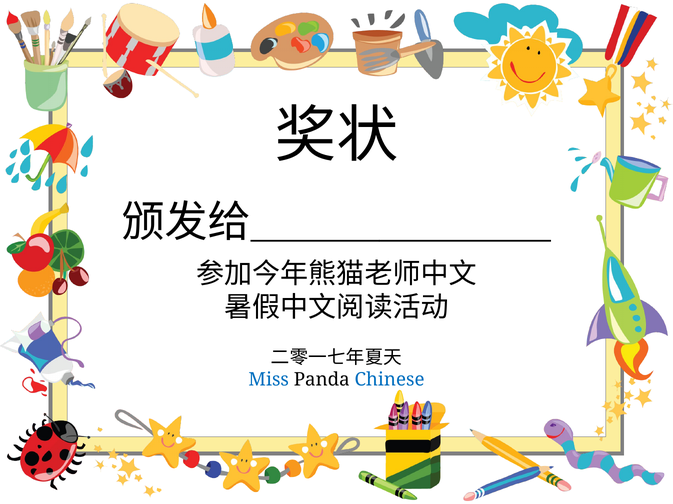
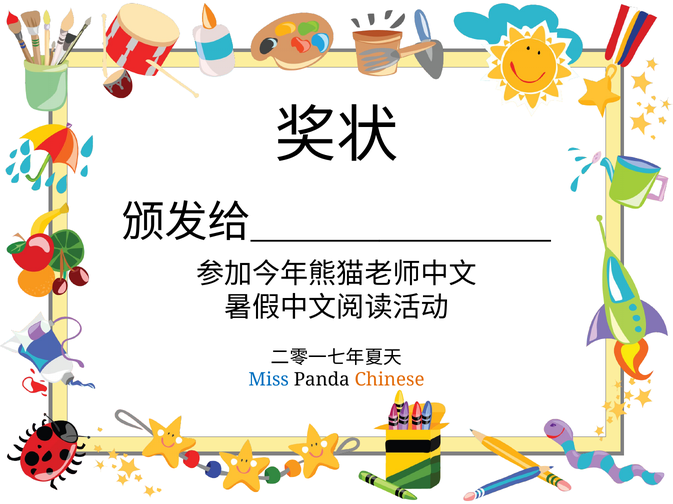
Chinese colour: blue -> orange (390, 380)
